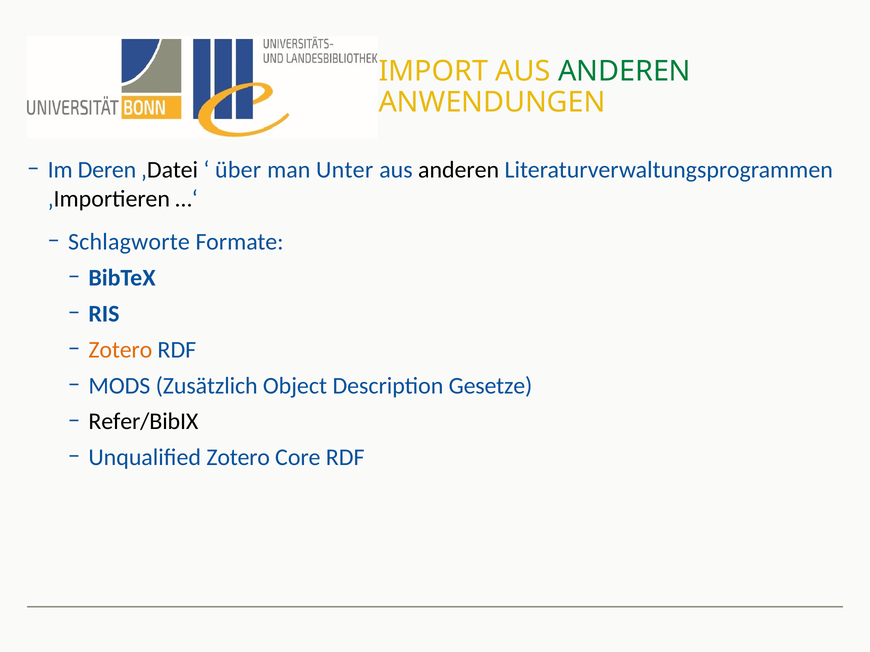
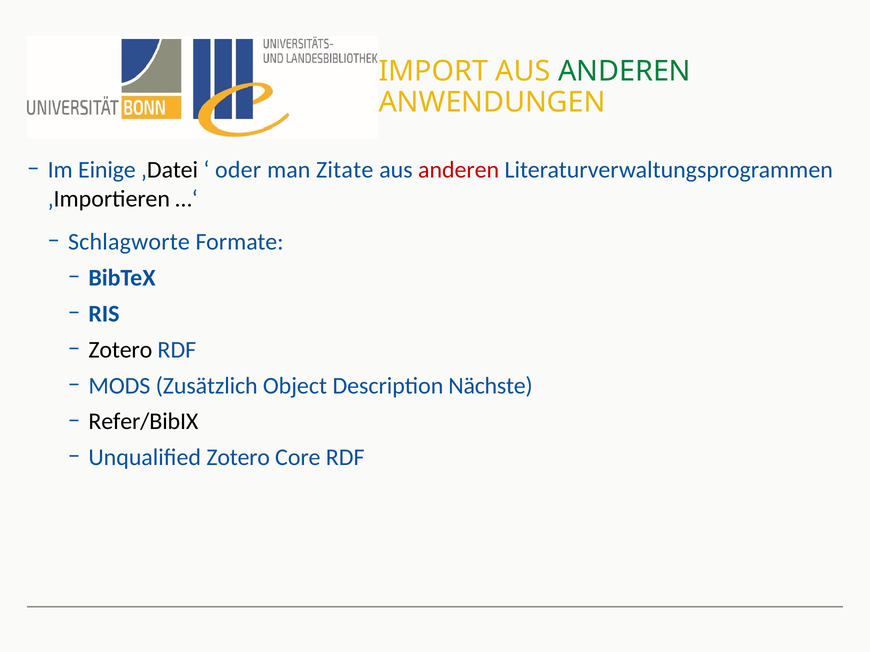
Deren: Deren -> Einige (107, 170)
über: über -> oder (238, 170)
Unter: Unter -> Zitate (345, 170)
anderen colour: black -> red (459, 170)
Zotero colour: orange -> black (120, 350)
Gesetze: Gesetze -> Nächste (491, 386)
